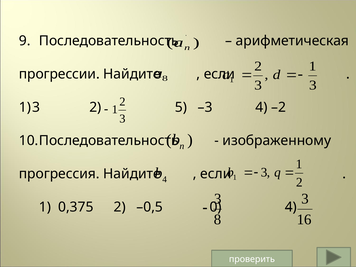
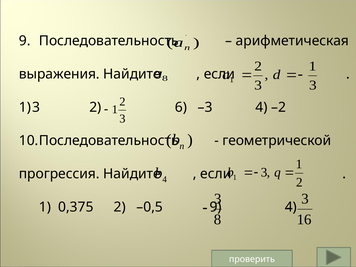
прогрессии: прогрессии -> выражения (59, 74)
5: 5 -> 6 (181, 107)
изображенному: изображенному -> геометрической (277, 141)
–0,5 0: 0 -> 9 (216, 207)
